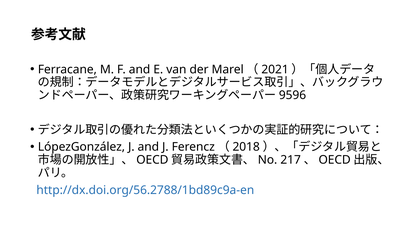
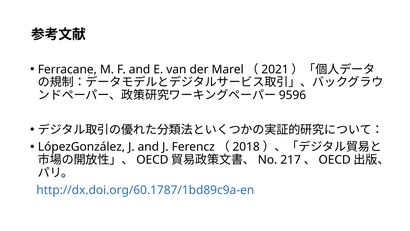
http://dx.doi.org/56.2788/1bd89c9a-en: http://dx.doi.org/56.2788/1bd89c9a-en -> http://dx.doi.org/60.1787/1bd89c9a-en (145, 190)
